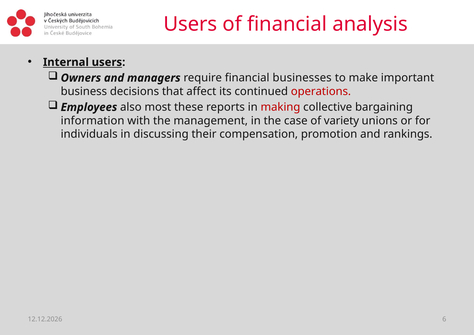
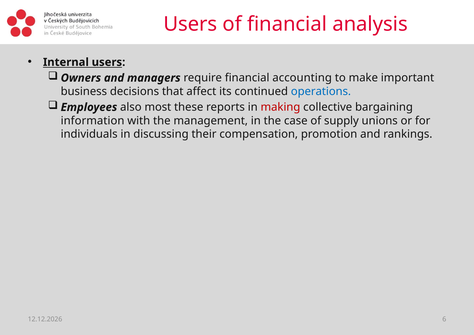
businesses: businesses -> accounting (302, 78)
operations colour: red -> blue (321, 92)
variety: variety -> supply (341, 121)
